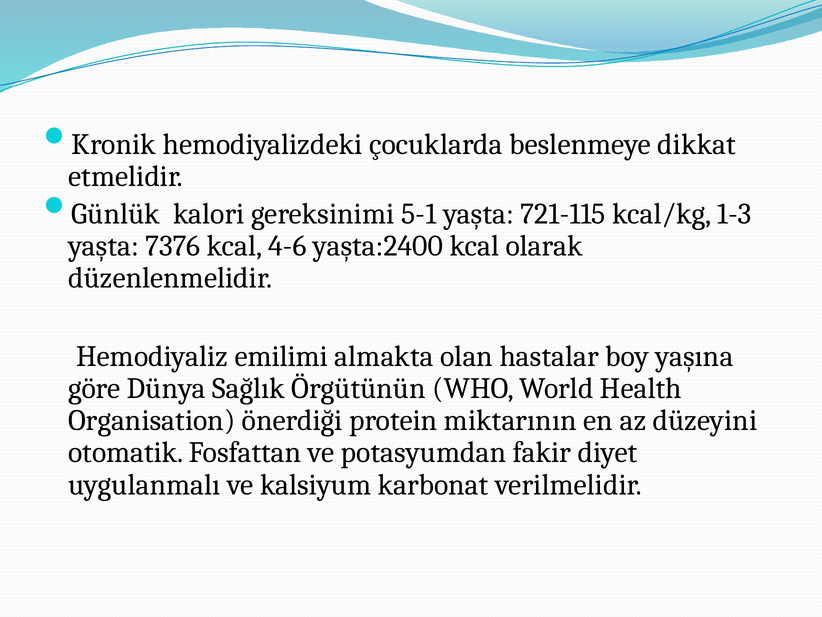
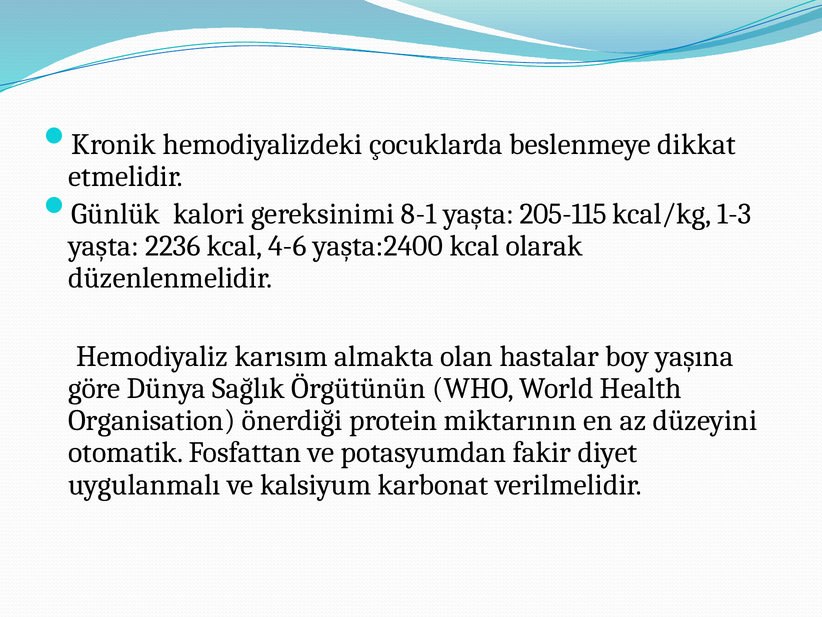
5-1: 5-1 -> 8-1 (419, 214)
721-115: 721-115 -> 205-115 (563, 214)
7376: 7376 -> 2236 (173, 246)
emilimi: emilimi -> karısım (281, 356)
